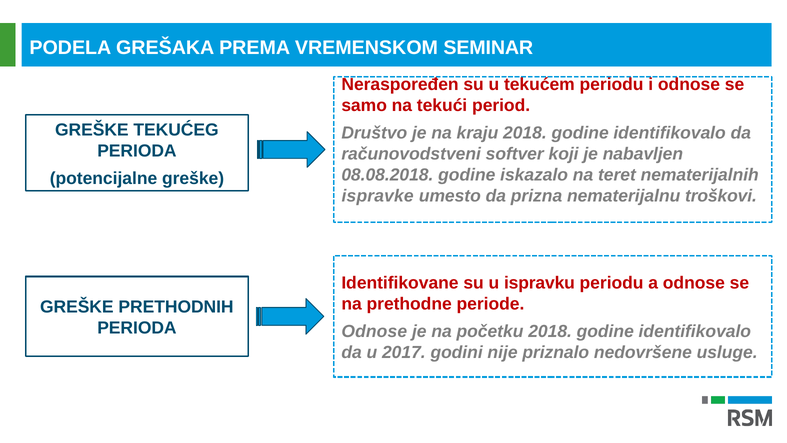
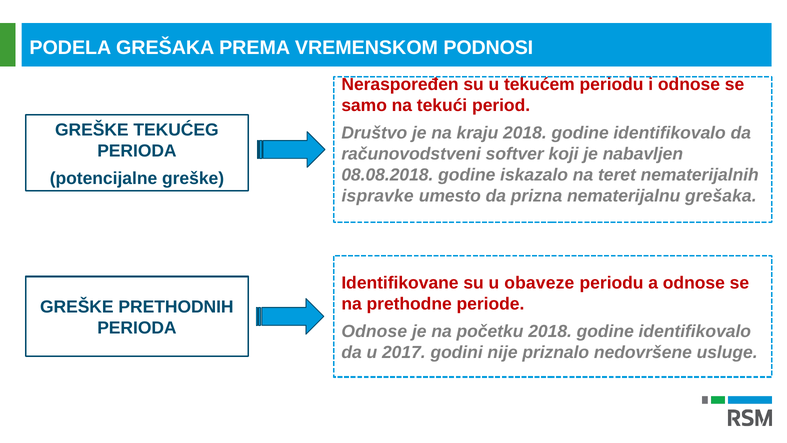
SEMINAR: SEMINAR -> PODNOSI (488, 48)
nematerijalnu troškovi: troškovi -> grešaka (721, 196)
ispravku: ispravku -> obaveze (539, 283)
